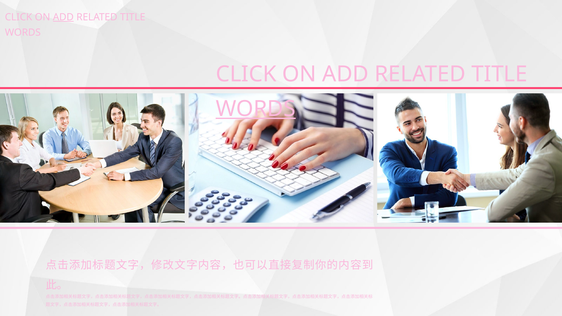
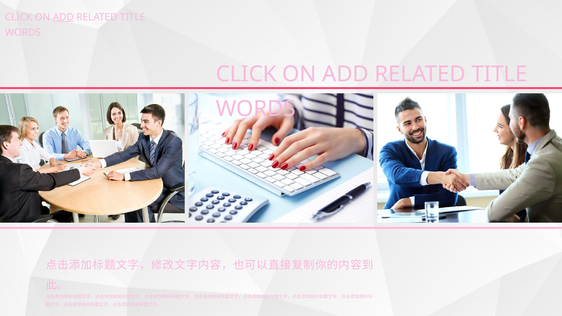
WORDS underline: present -> none (256, 109)
